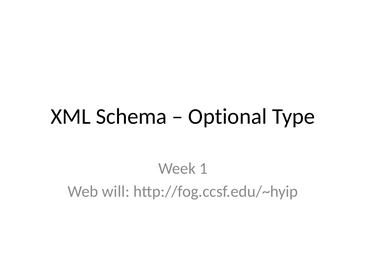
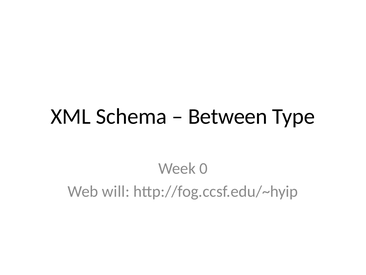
Optional: Optional -> Between (228, 116)
1: 1 -> 0 (204, 168)
